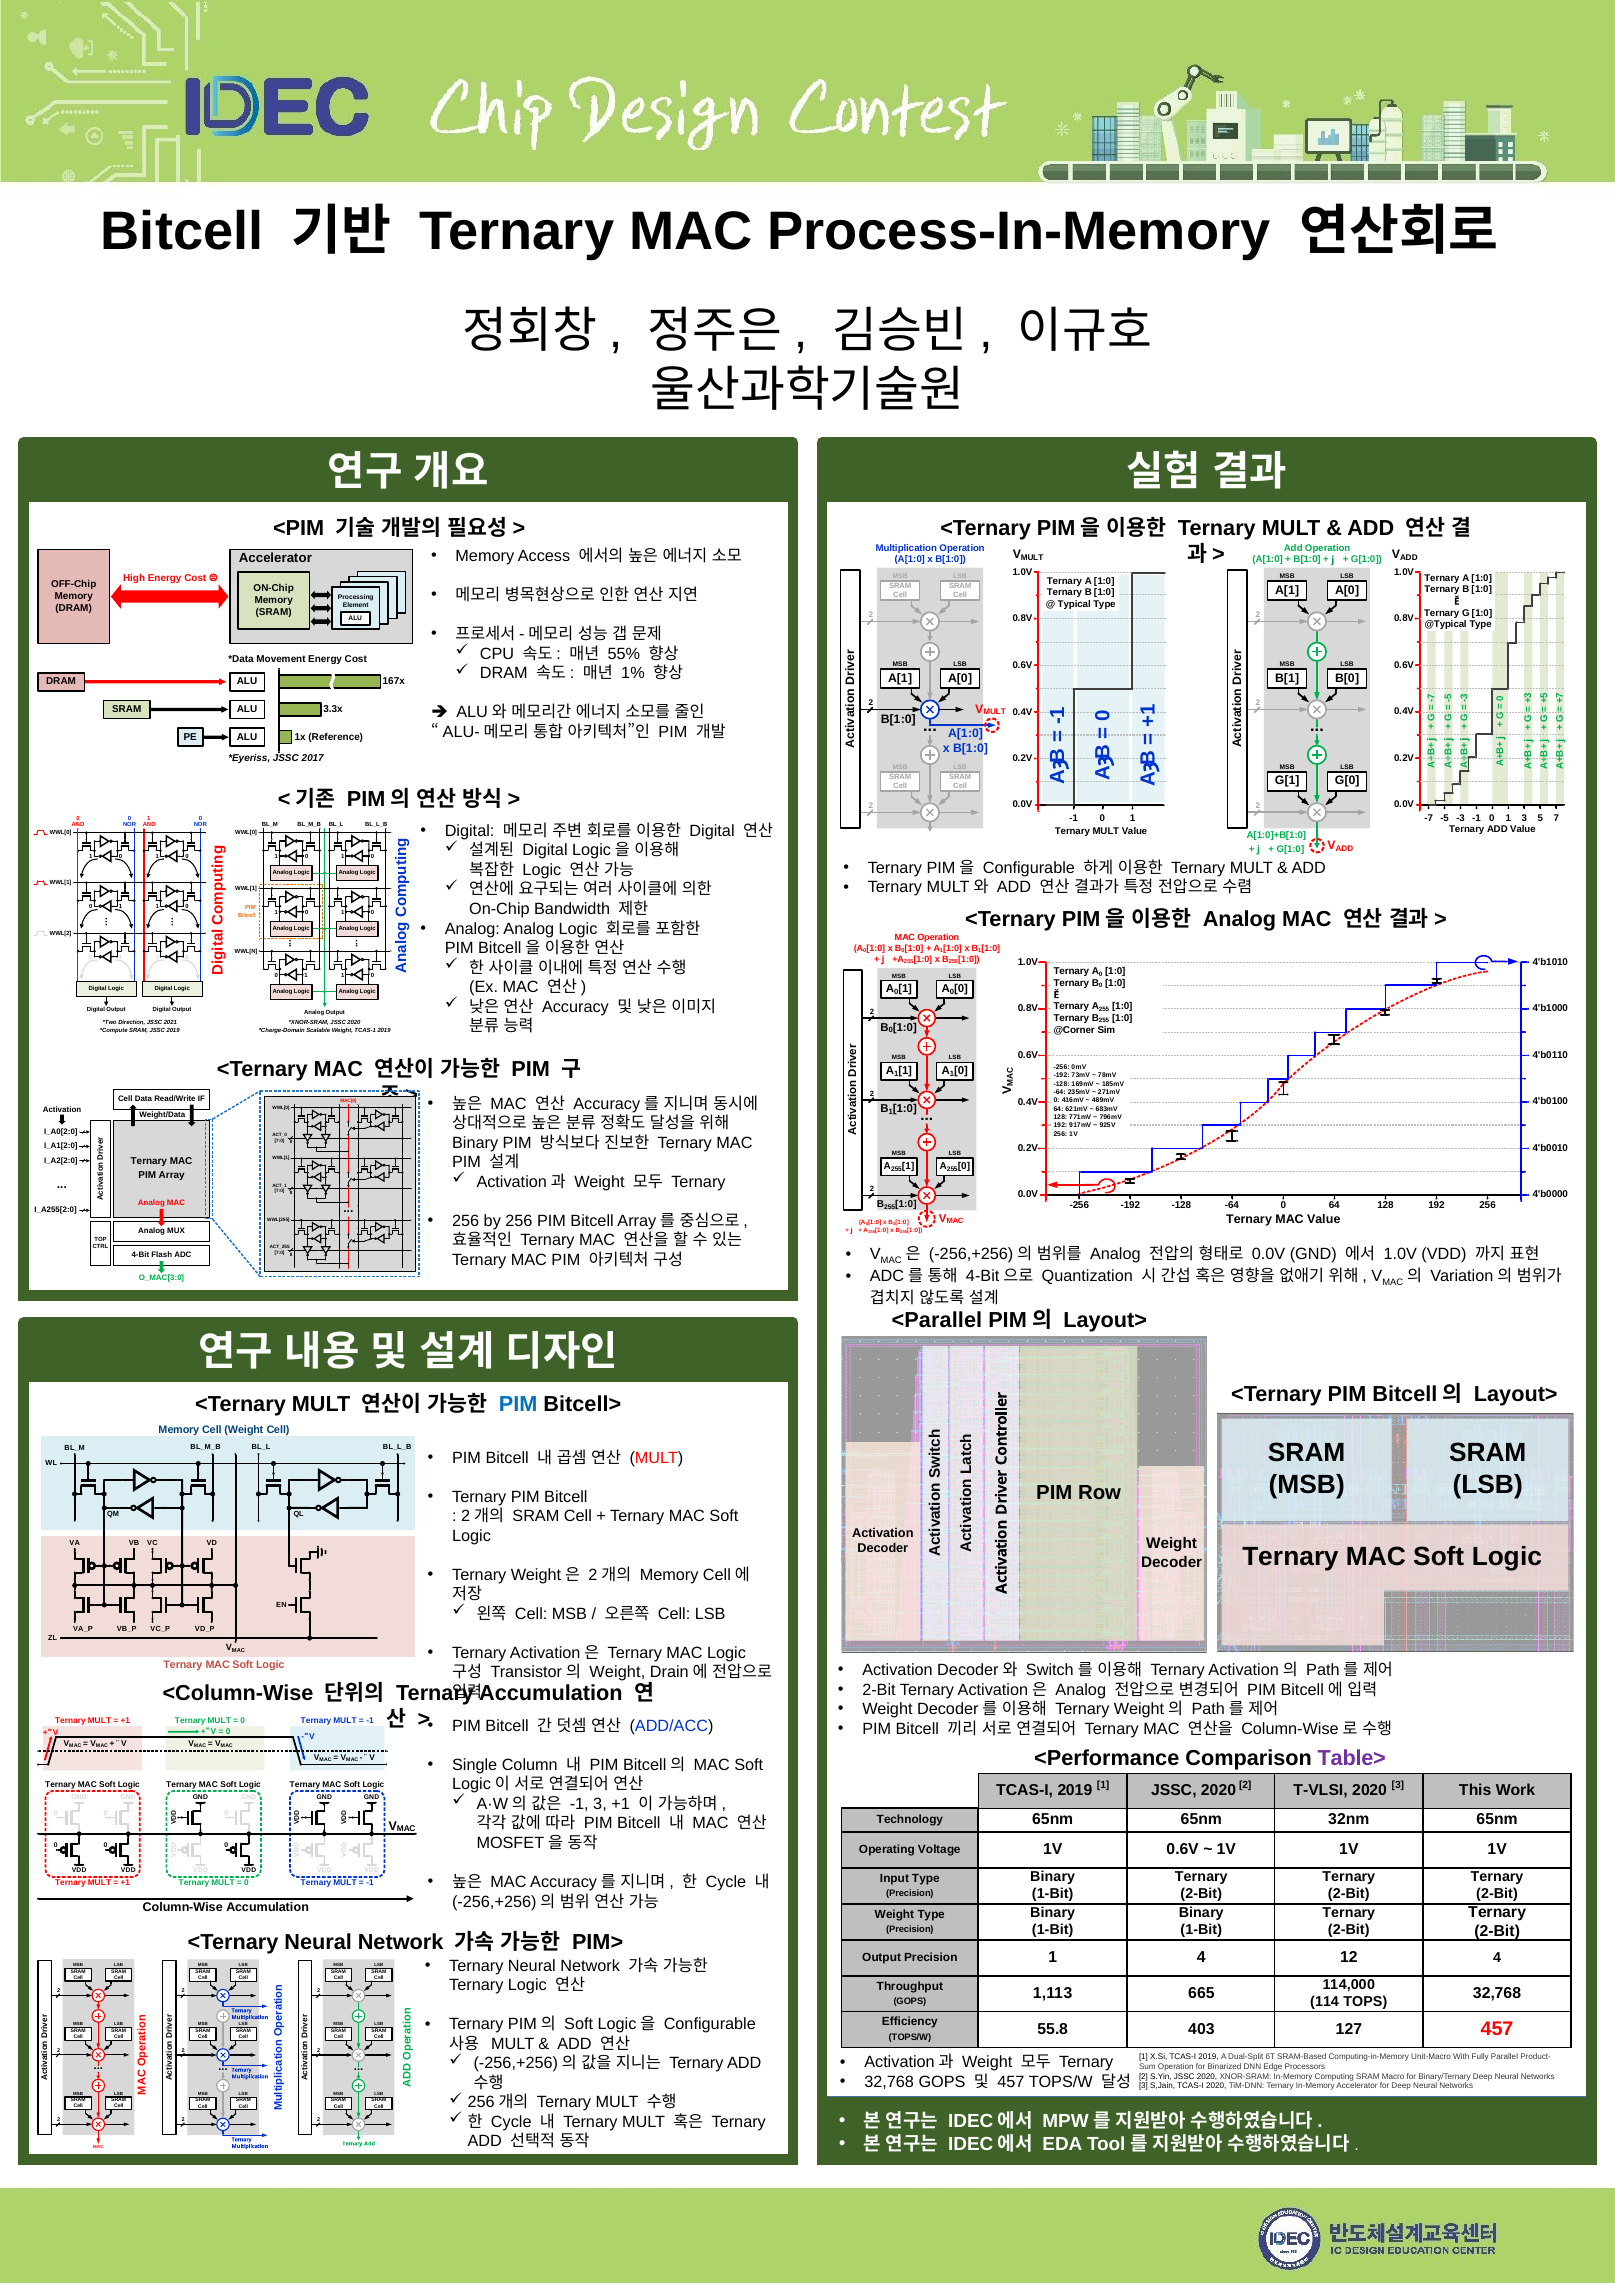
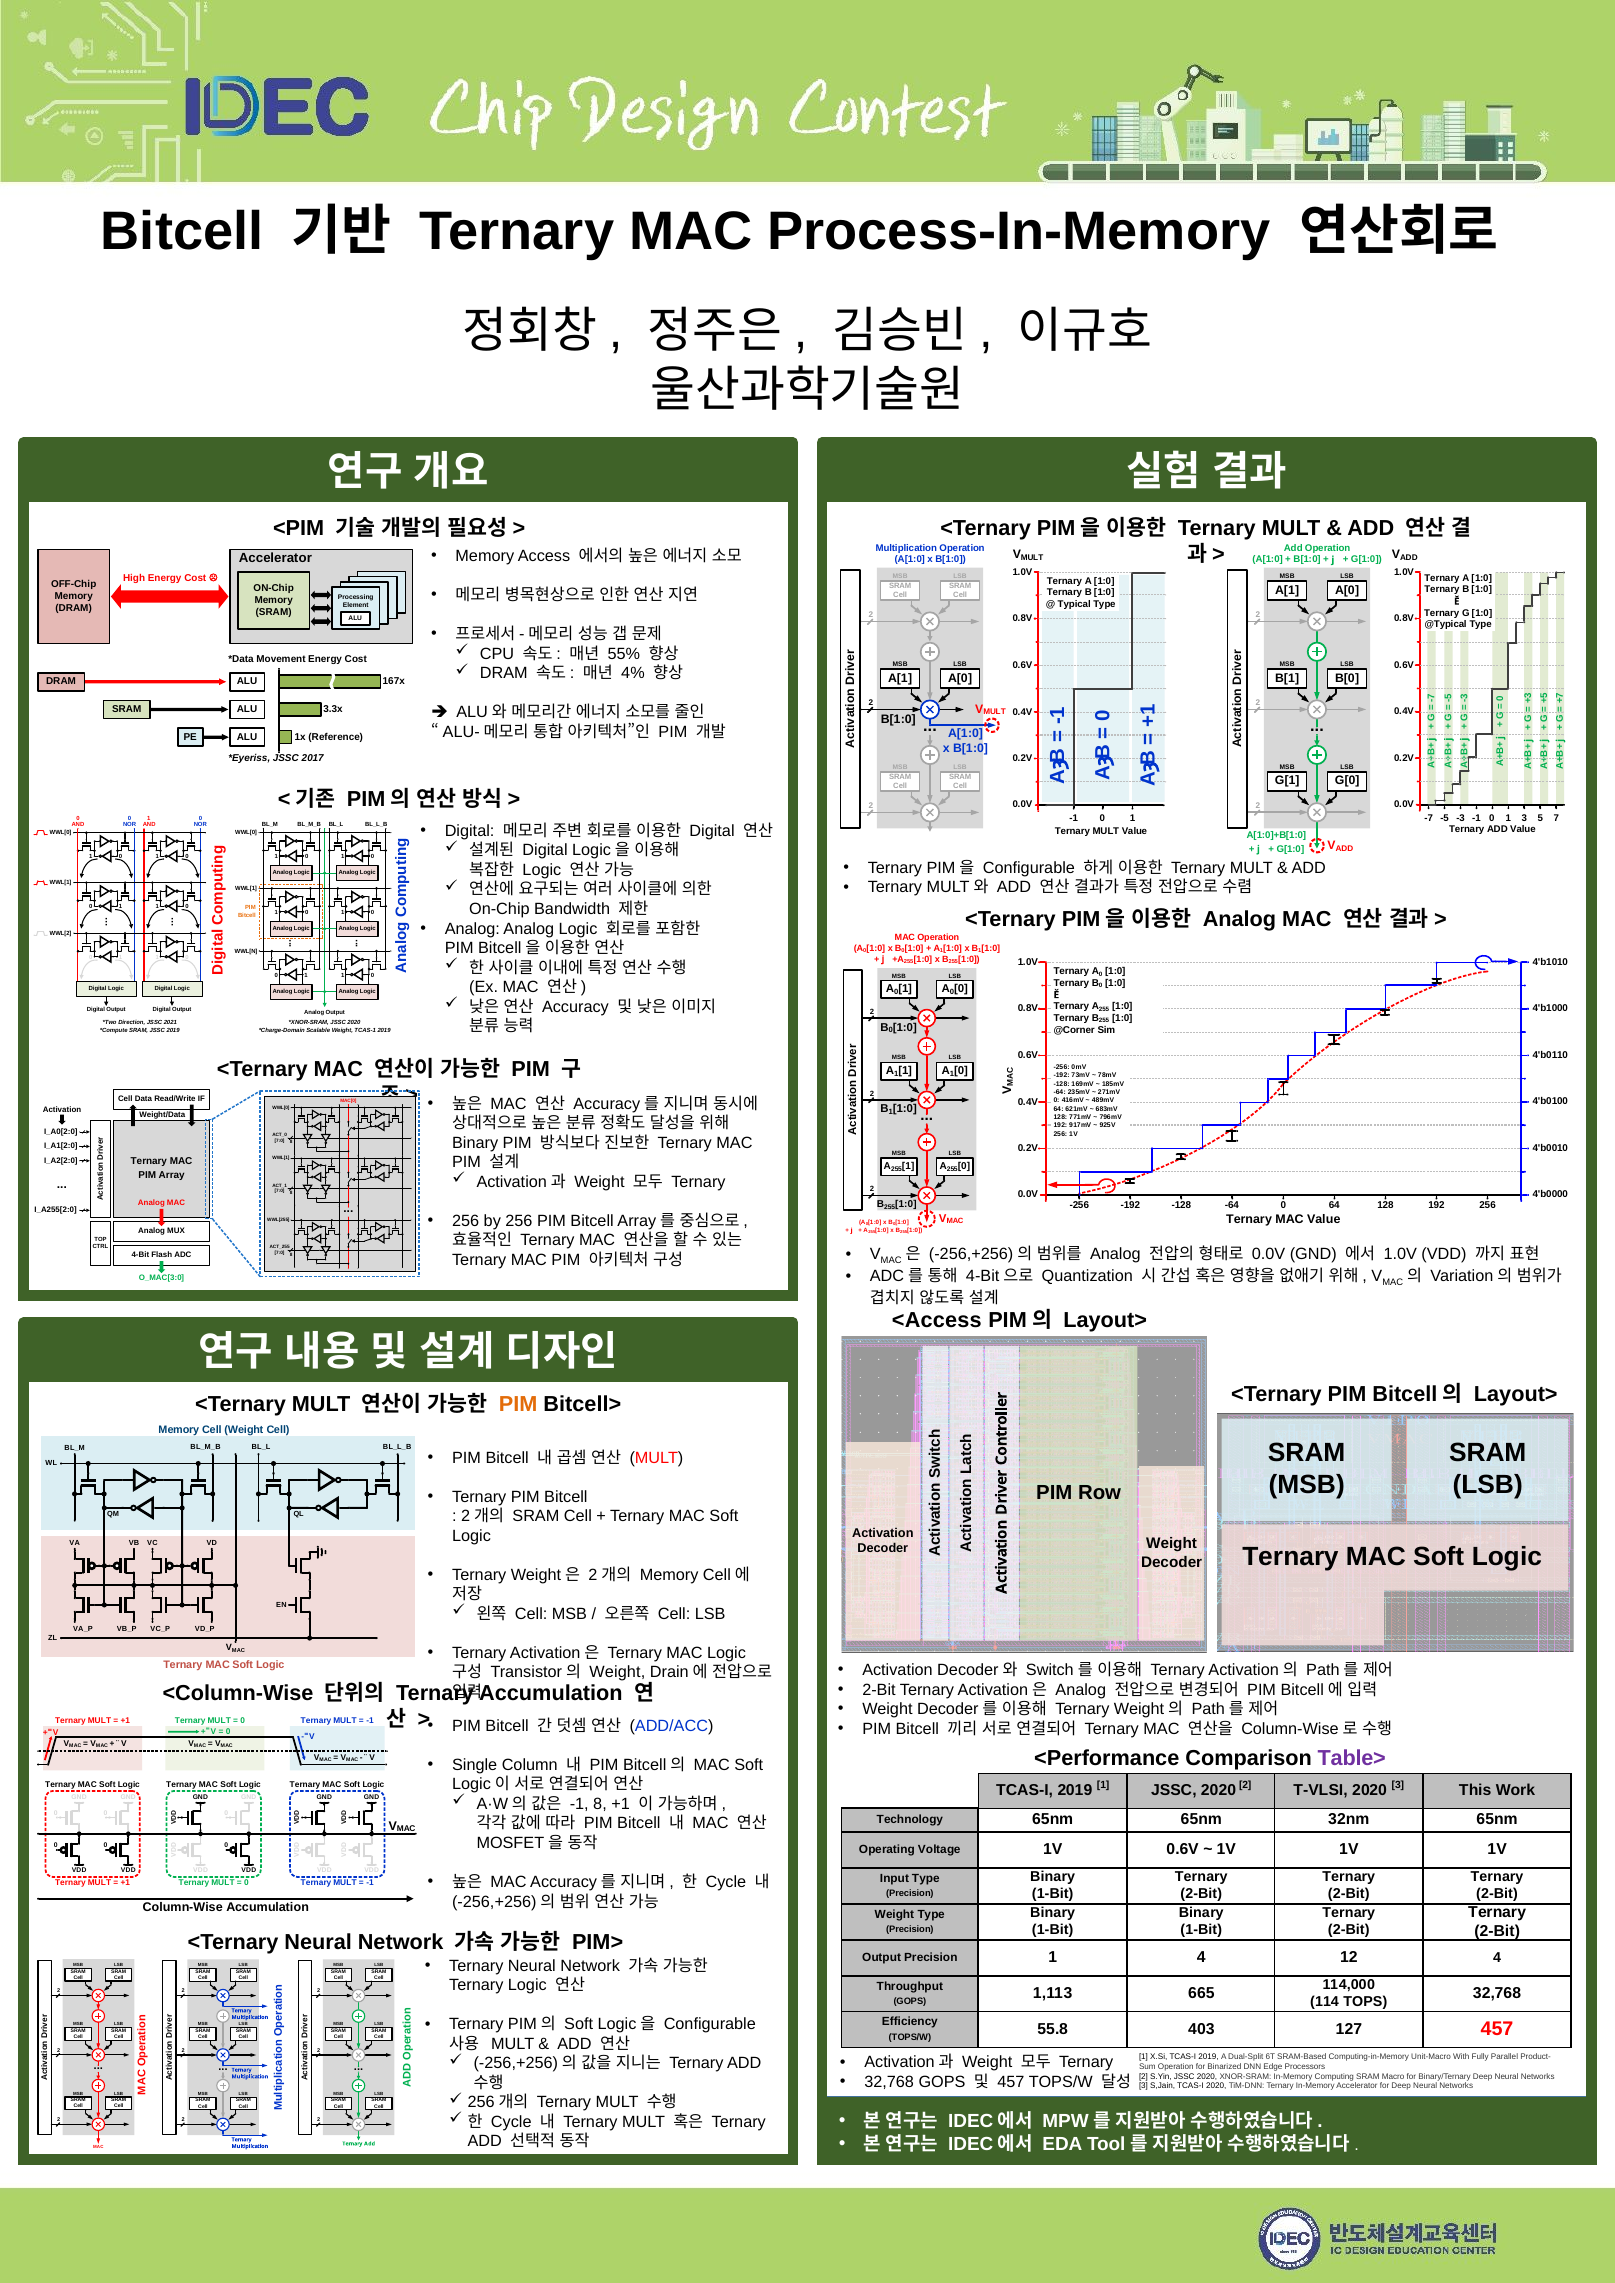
1%: 1% -> 4% (633, 674)
<Parallel: <Parallel -> <Access (937, 1320)
PIM colour: blue -> orange (518, 1405)
-1 3: 3 -> 8 (600, 1804)
